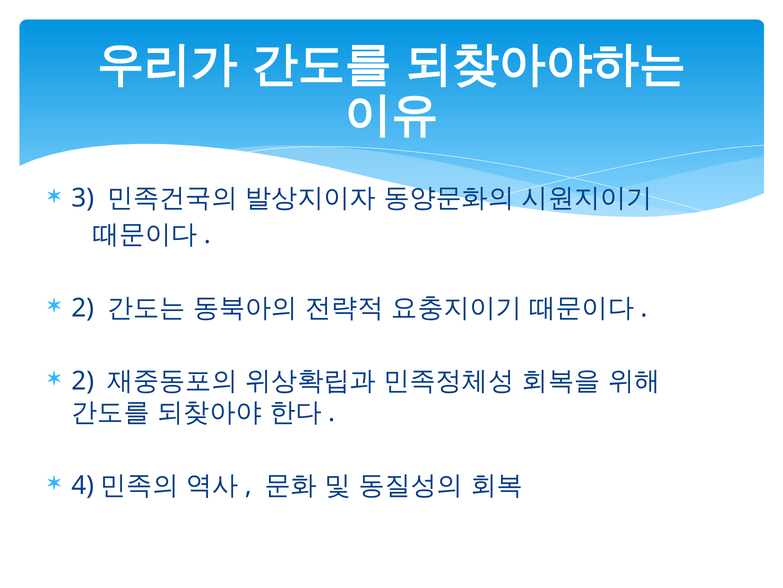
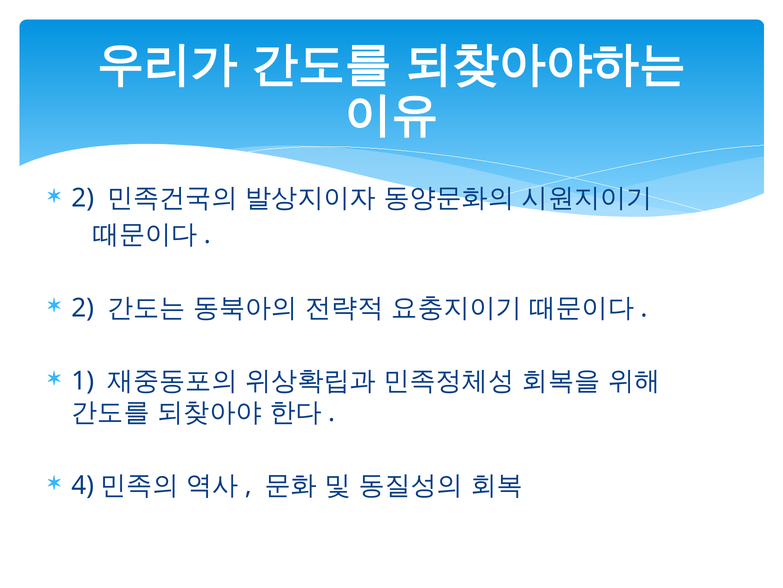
3: 3 -> 2 (83, 198)
2: 2 -> 1 (83, 381)
